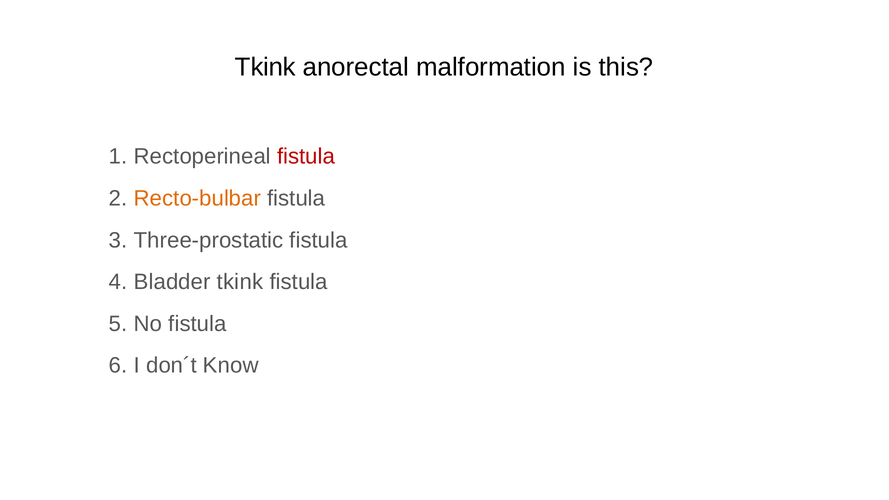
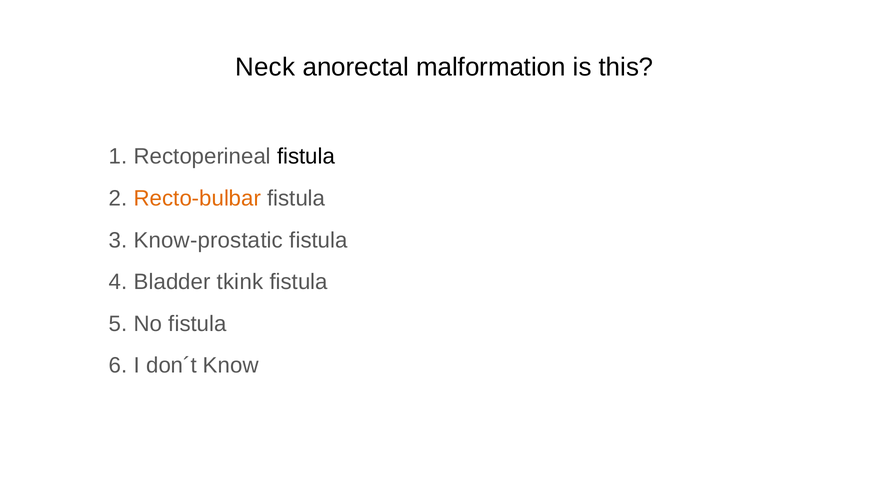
Tkink: Tkink -> Neck (265, 67)
fistula colour: red -> black (306, 157)
Three-prostatic: Three-prostatic -> Know-prostatic (208, 240)
